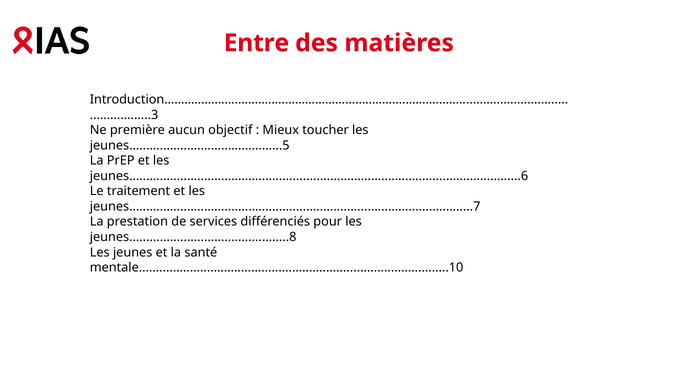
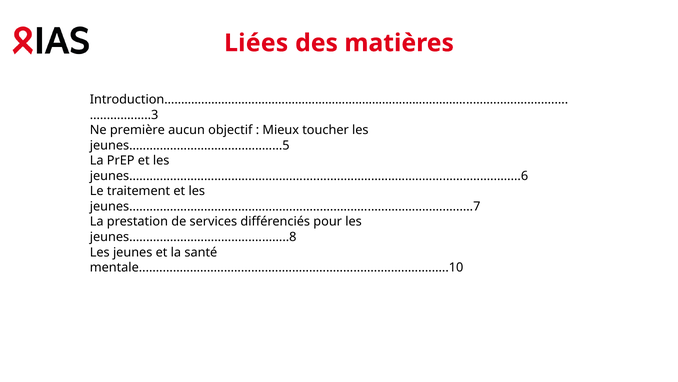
Entre: Entre -> Liées (256, 43)
